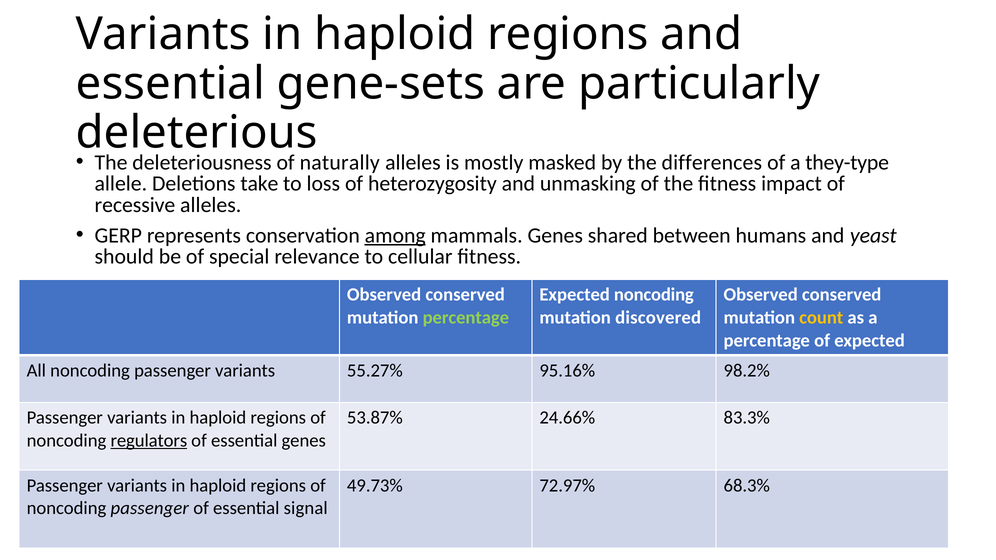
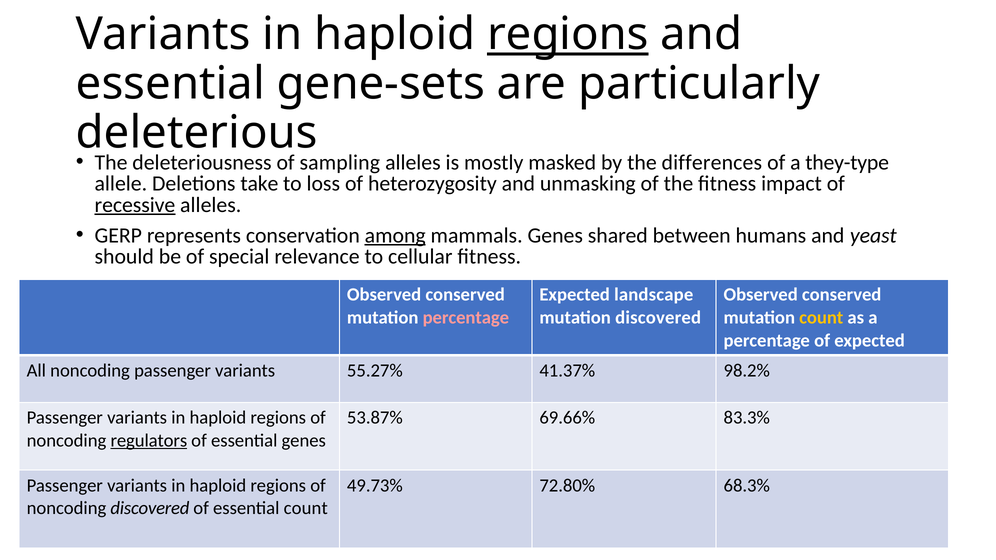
regions underline: none -> present (568, 34)
naturally: naturally -> sampling (340, 163)
recessive underline: none -> present (135, 205)
Expected noncoding: noncoding -> landscape (654, 295)
percentage colour: light green -> pink (466, 318)
95.16%: 95.16% -> 41.37% (567, 371)
24.66%: 24.66% -> 69.66% (567, 418)
72.97%: 72.97% -> 72.80% (567, 486)
passenger: passenger -> discovered (150, 508)
essential signal: signal -> count (306, 508)
